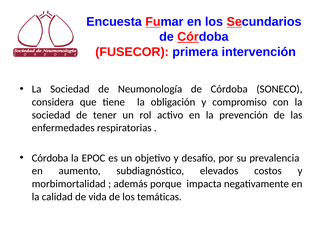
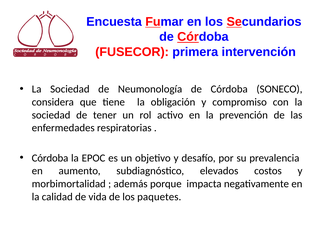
temáticas: temáticas -> paquetes (159, 196)
